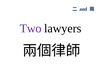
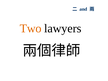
Two colour: purple -> orange (31, 28)
